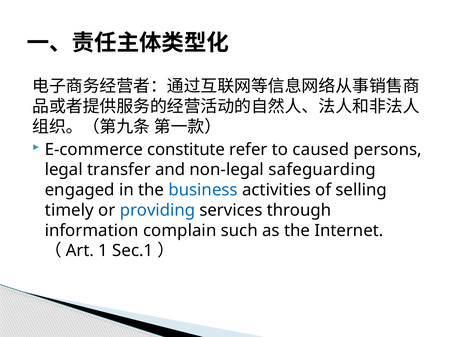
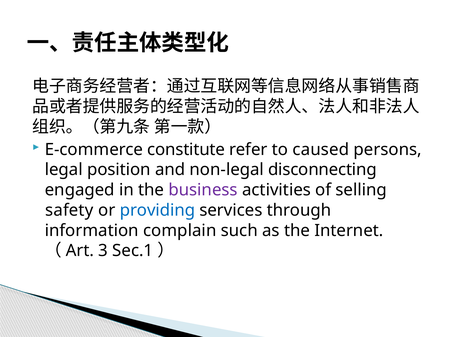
transfer: transfer -> position (119, 170)
safeguarding: safeguarding -> disconnecting (322, 170)
business colour: blue -> purple (203, 190)
timely: timely -> safety (69, 210)
1: 1 -> 3 (103, 251)
